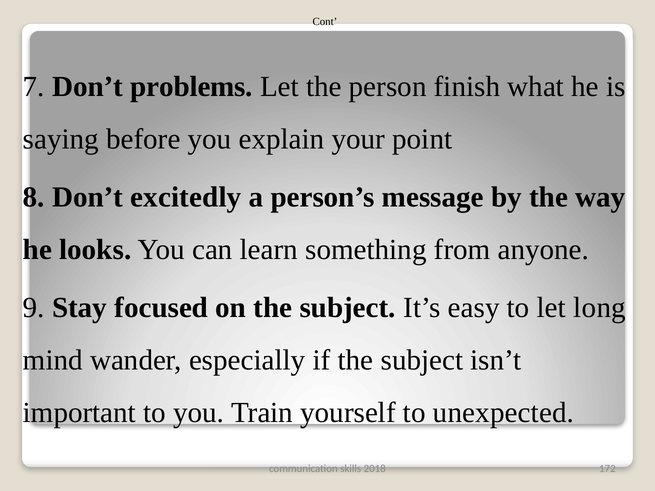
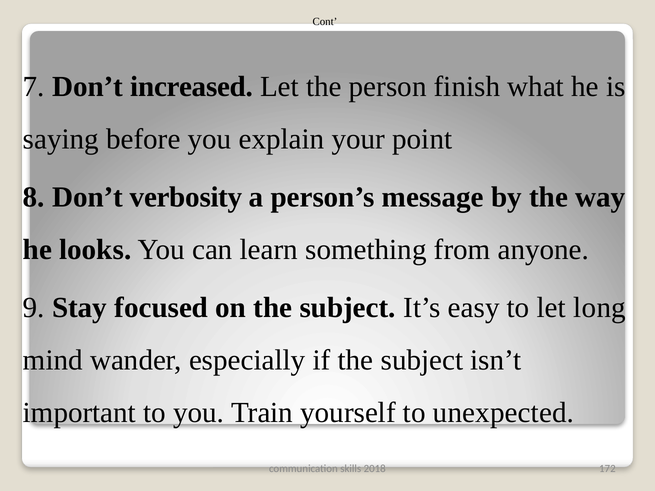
problems: problems -> increased (192, 87)
excitedly: excitedly -> verbosity (186, 197)
